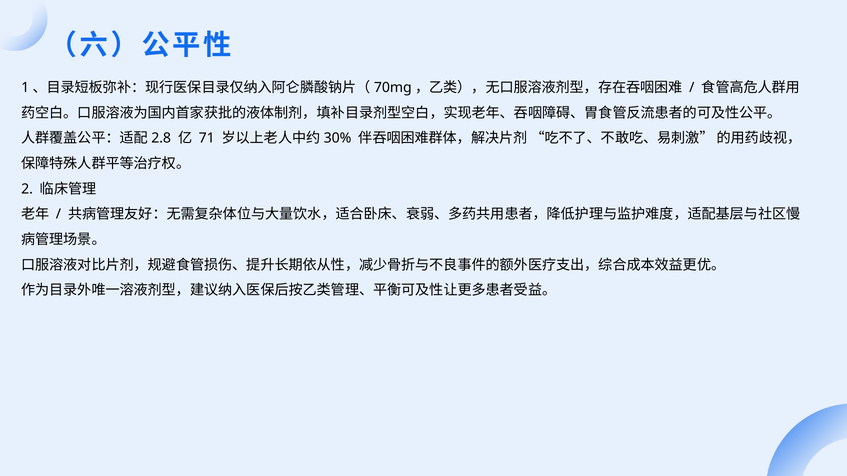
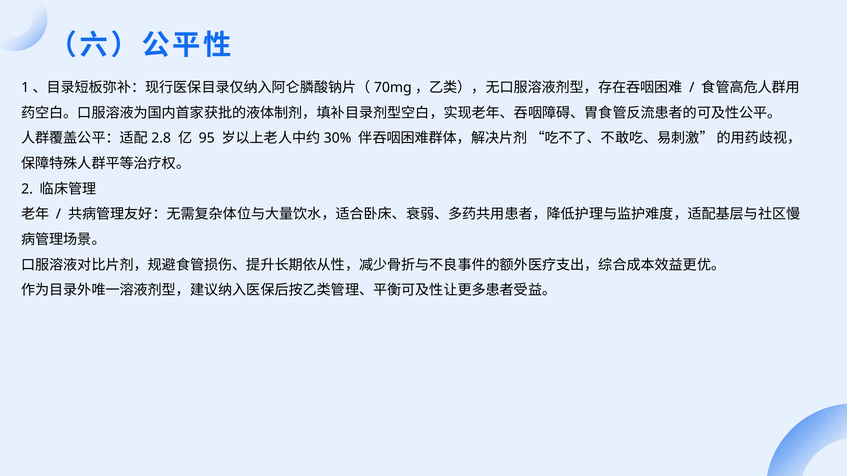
71: 71 -> 95 (207, 138)
